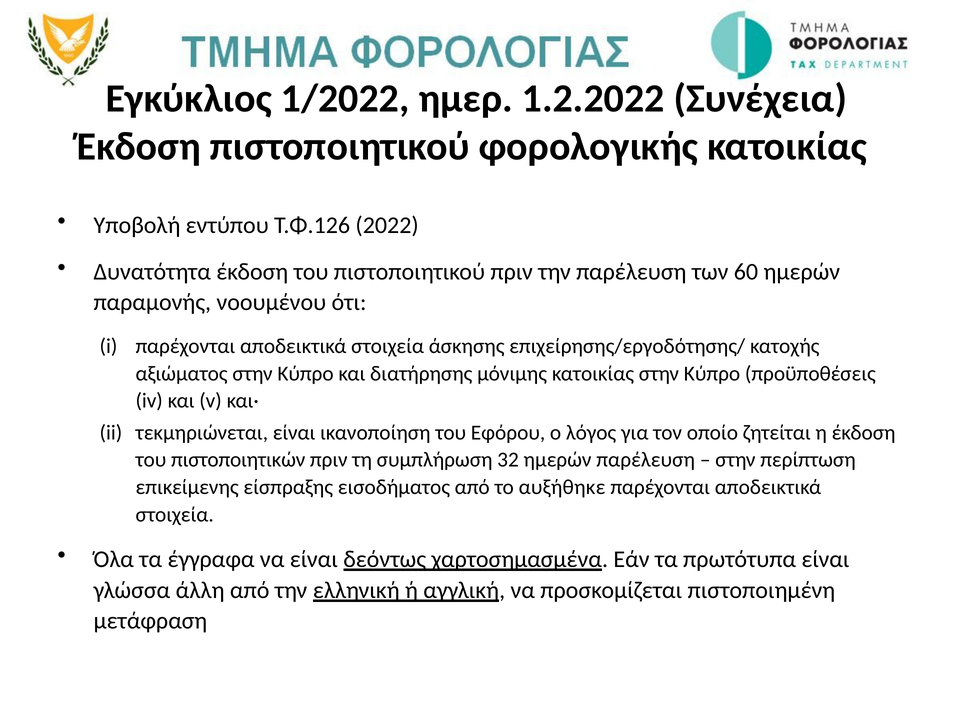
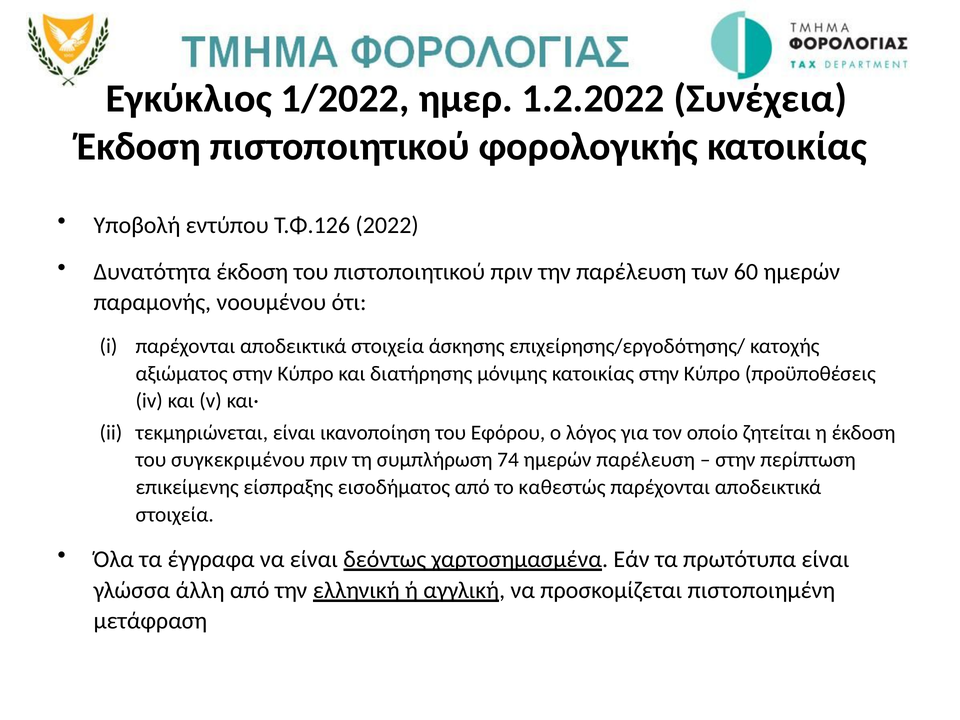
πιστοποιητικών: πιστοποιητικών -> συγκεκριμένου (238, 460)
32: 32 -> 74 (508, 460)
αυξήθηκε: αυξήθηκε -> καθεστώς (562, 487)
